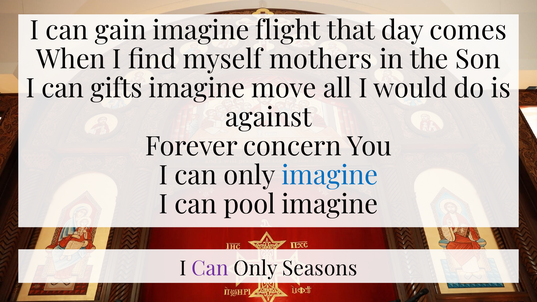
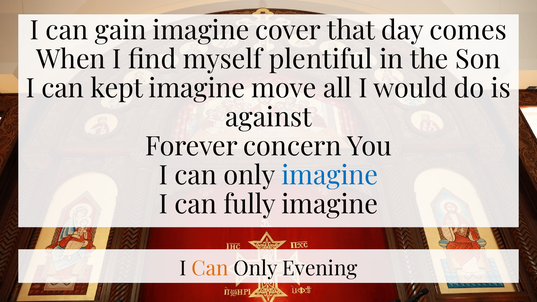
flight: flight -> cover (288, 31)
mothers: mothers -> plentiful (321, 60)
gifts: gifts -> kept (117, 89)
pool: pool -> fully (250, 205)
Can colour: purple -> orange (210, 269)
Seasons: Seasons -> Evening (320, 269)
